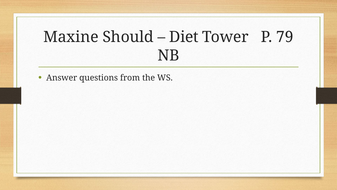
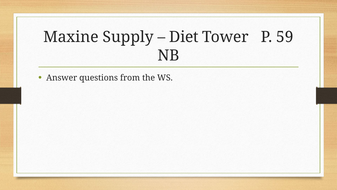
Should: Should -> Supply (128, 37)
79: 79 -> 59 (285, 37)
